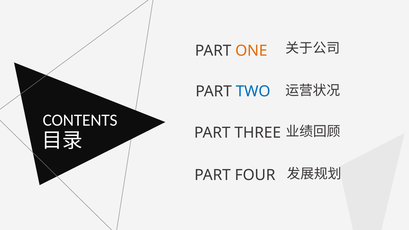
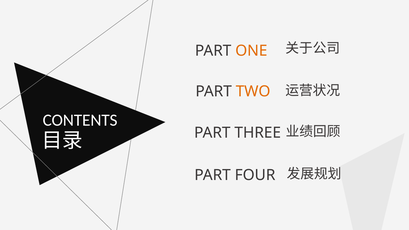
TWO colour: blue -> orange (253, 91)
